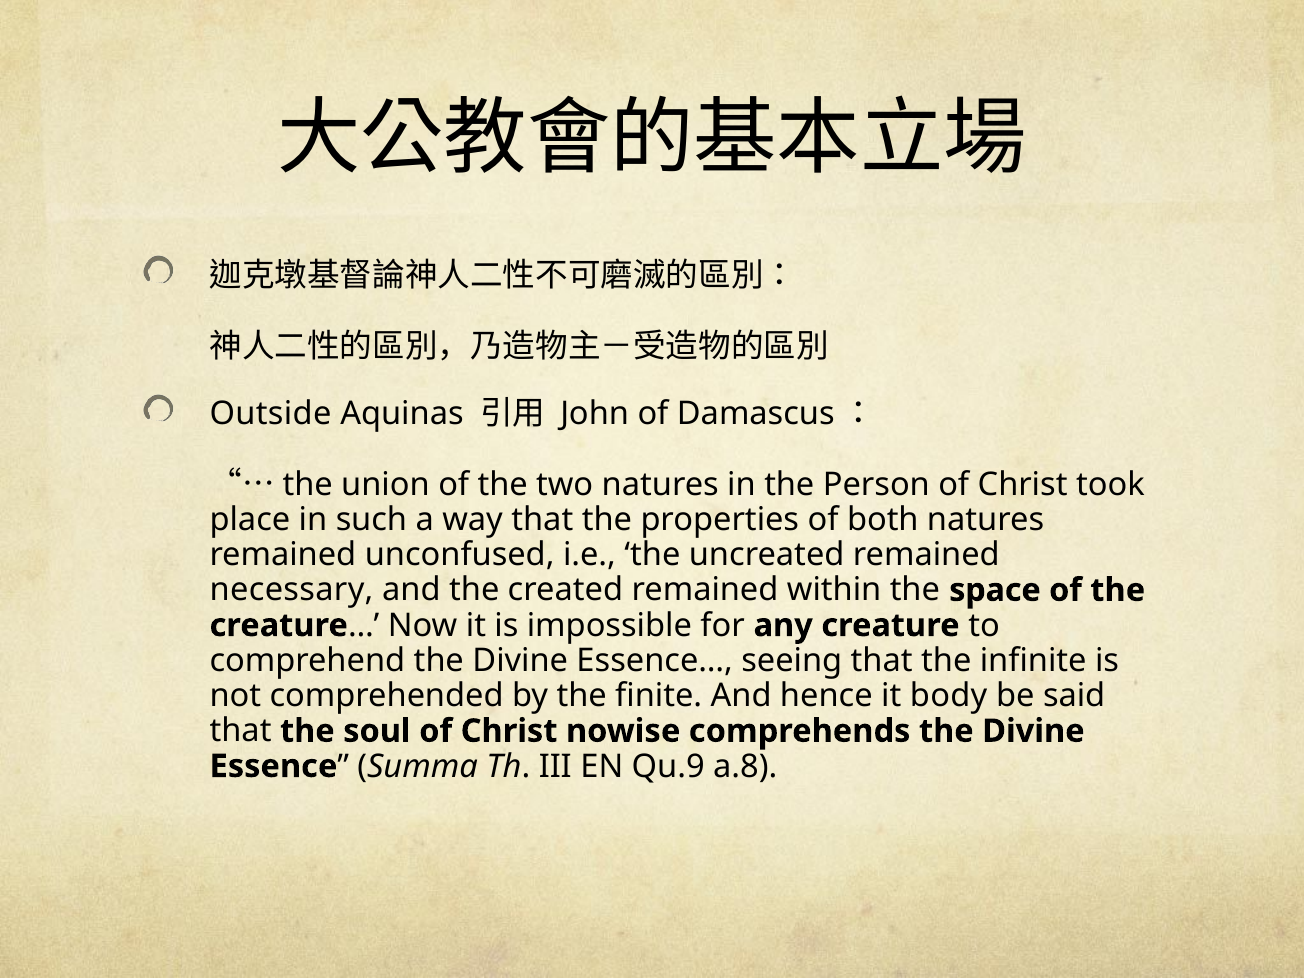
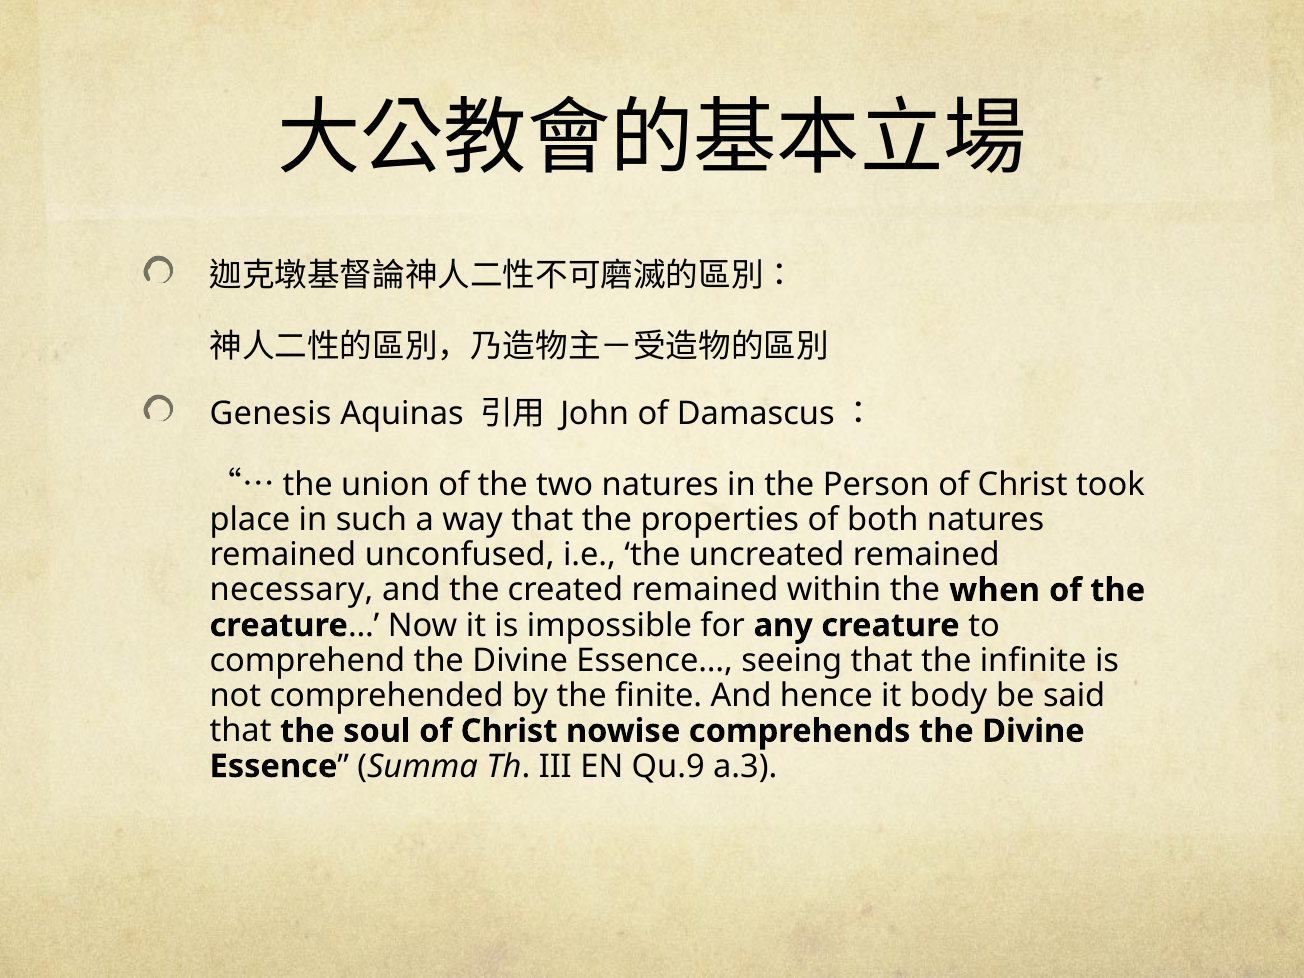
Outside: Outside -> Genesis (271, 414)
space: space -> when (995, 590)
a.8: a.8 -> a.3 (745, 766)
